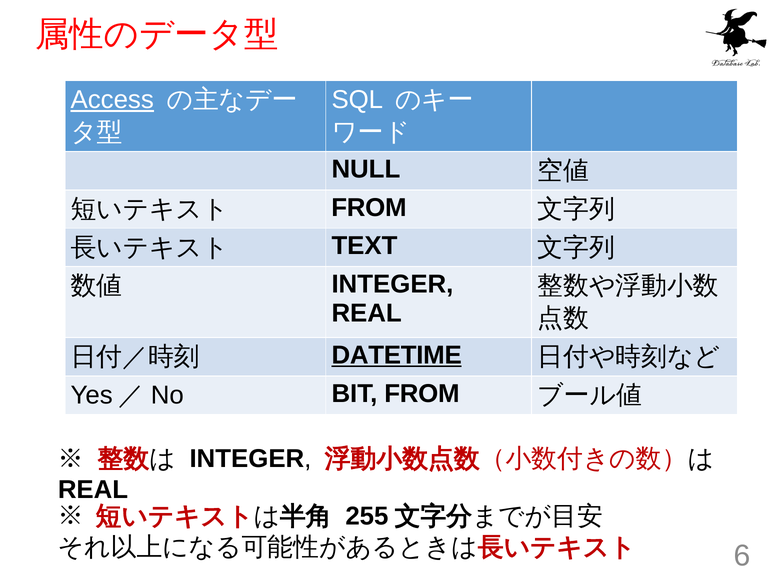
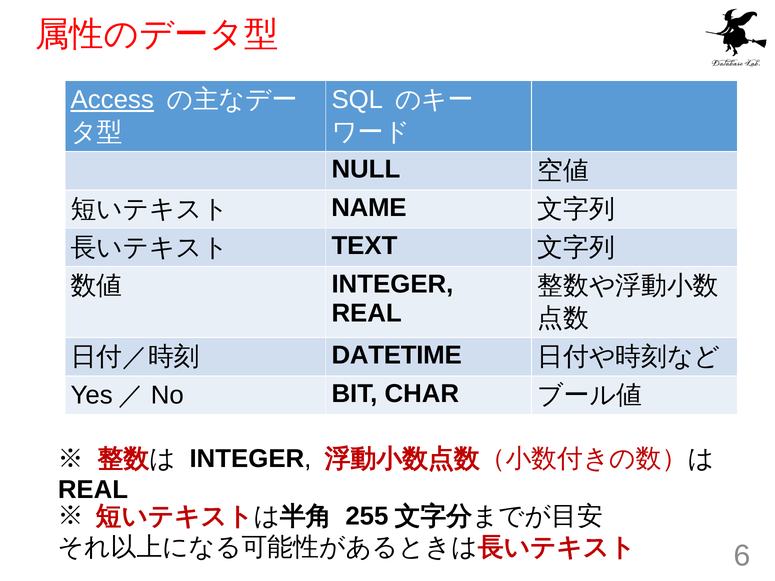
FROM: FROM -> NAME (369, 208)
DATETIME underline: present -> none (397, 355)
BIT FROM: FROM -> CHAR (422, 394)
